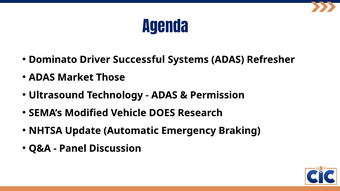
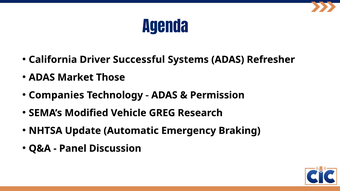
Dominato: Dominato -> California (53, 60)
Ultrasound: Ultrasound -> Companies (56, 95)
DOES: DOES -> GREG (162, 113)
